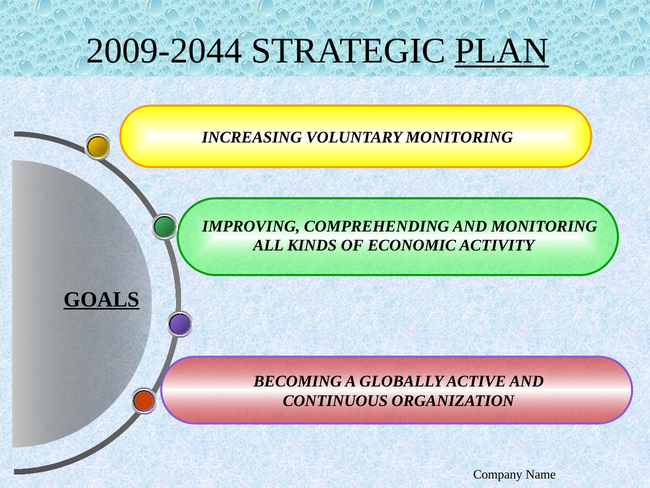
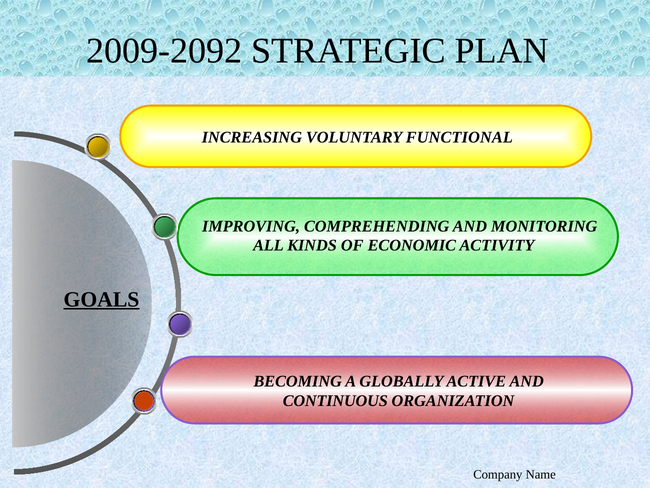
2009-2044: 2009-2044 -> 2009-2092 (164, 51)
PLAN underline: present -> none (502, 51)
VOLUNTARY MONITORING: MONITORING -> FUNCTIONAL (459, 137)
